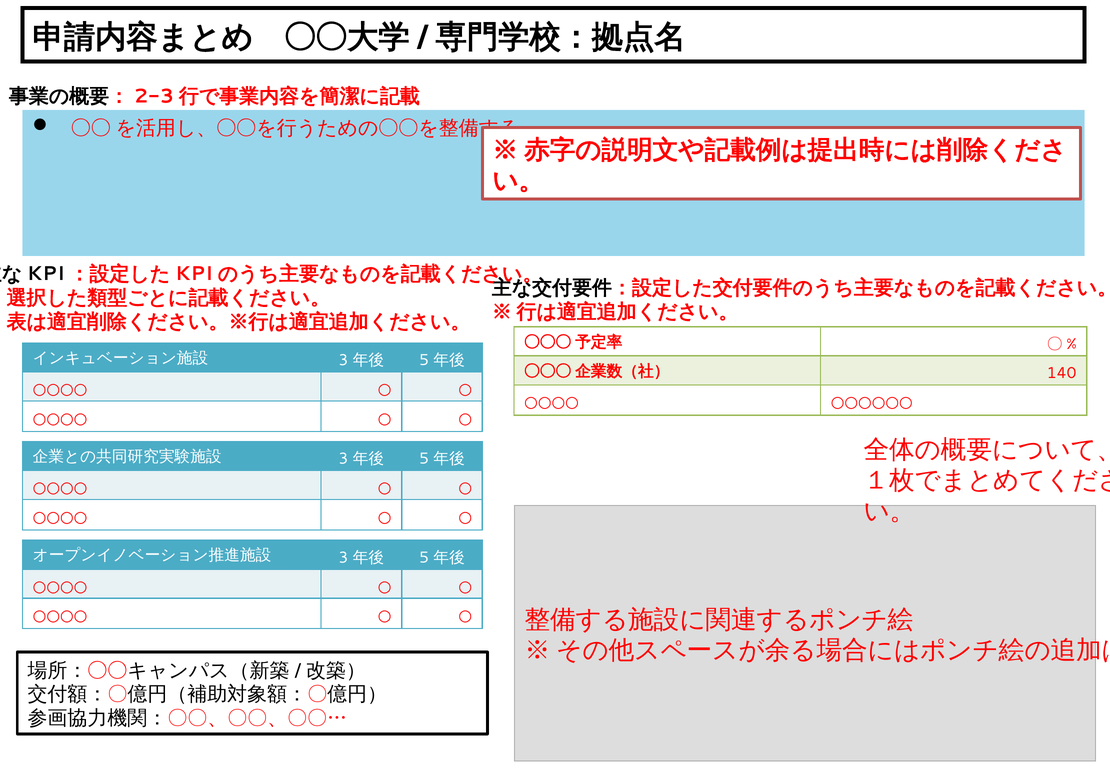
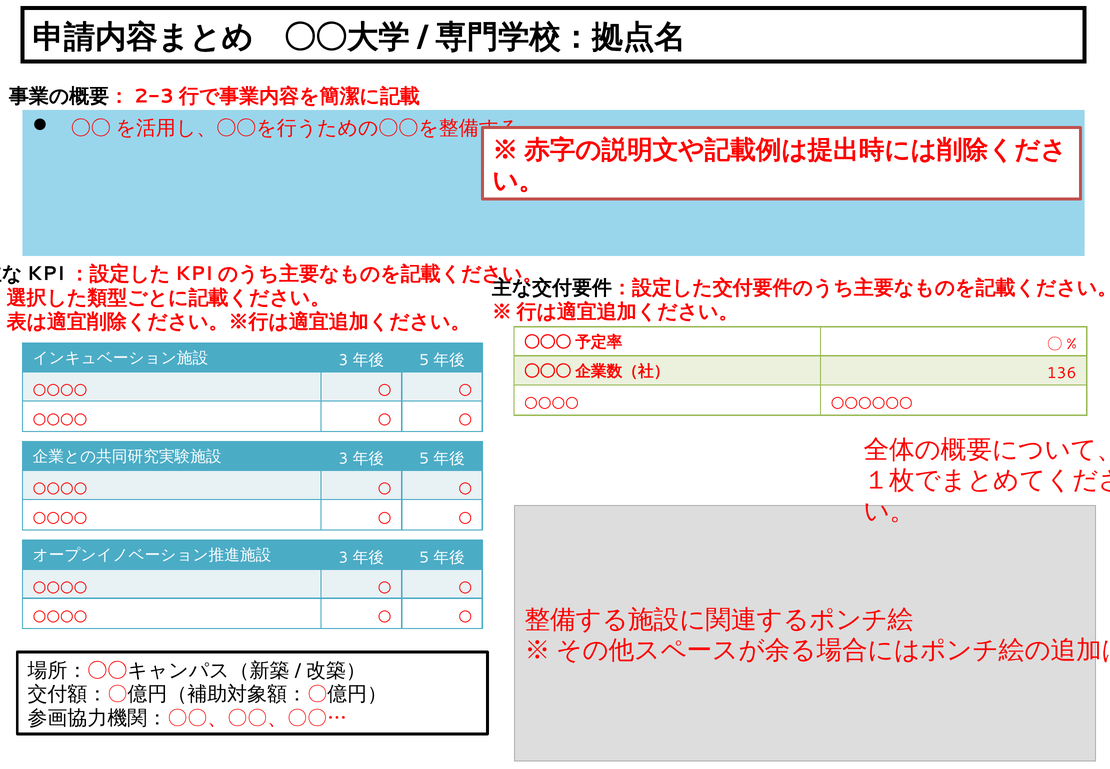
140: 140 -> 136 (1062, 373)
